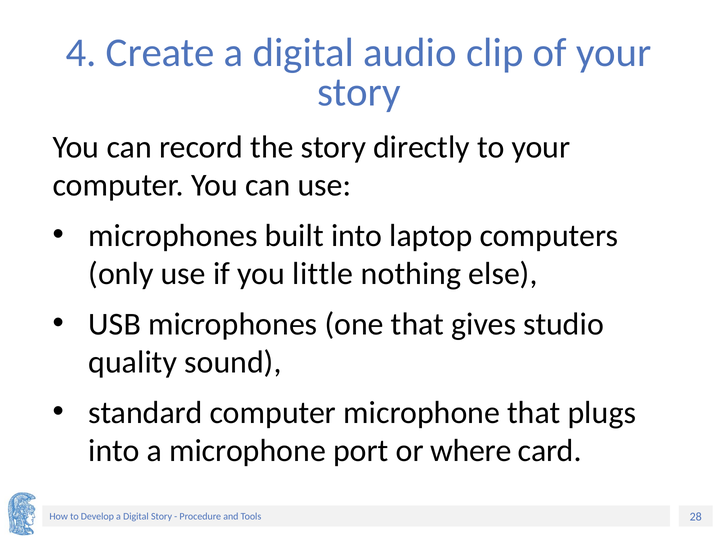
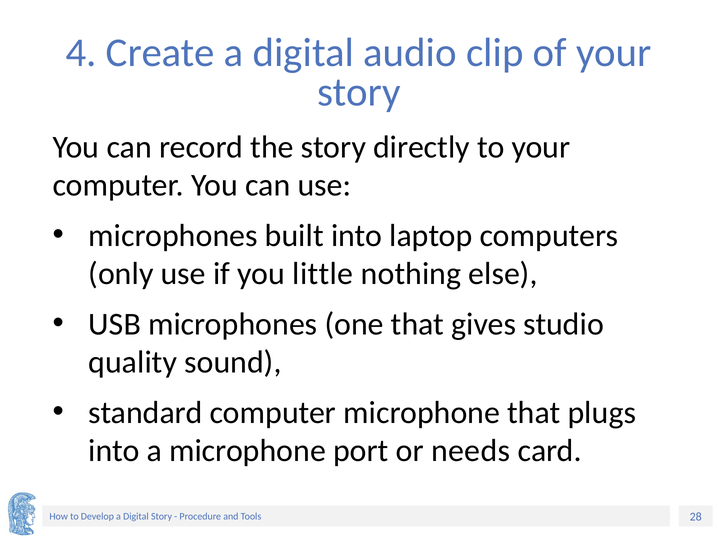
where: where -> needs (471, 451)
